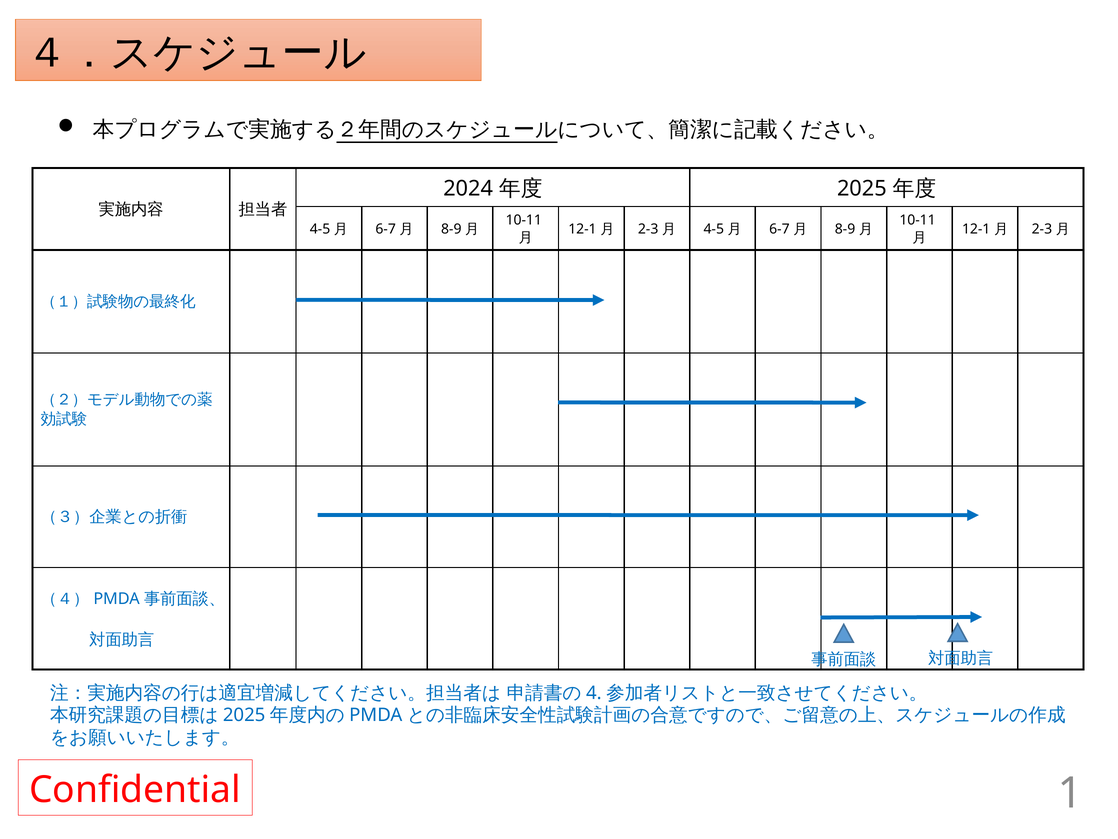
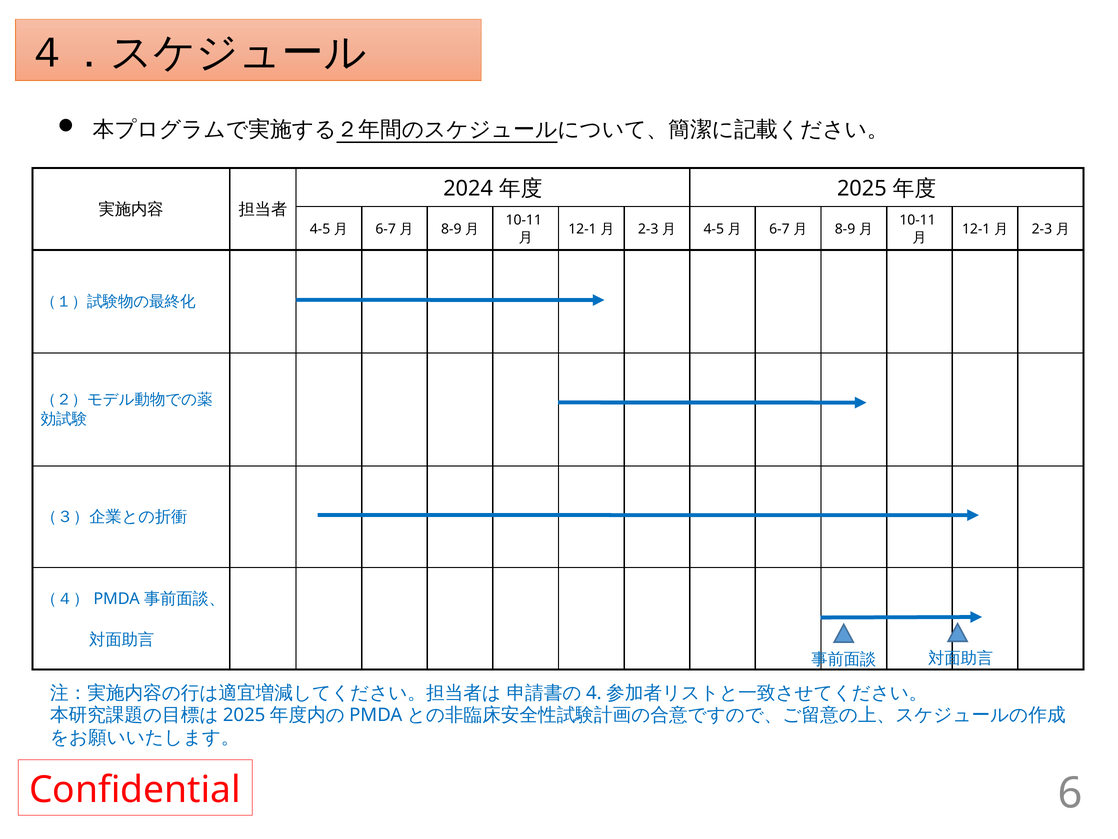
1: 1 -> 6 (1070, 793)
